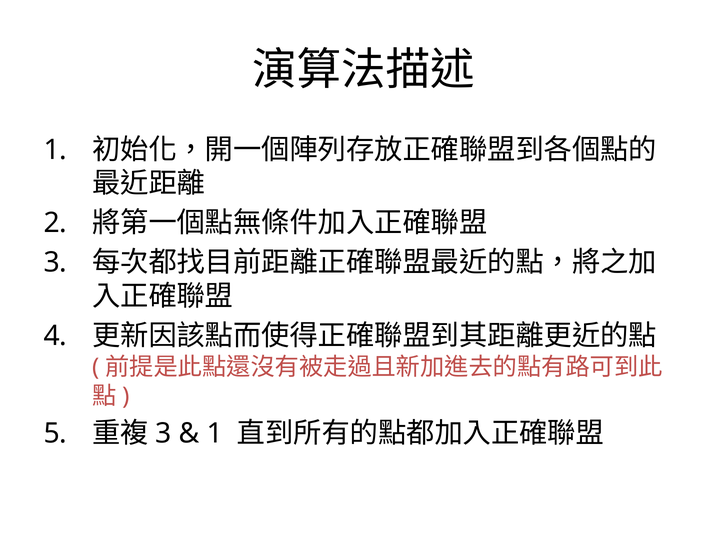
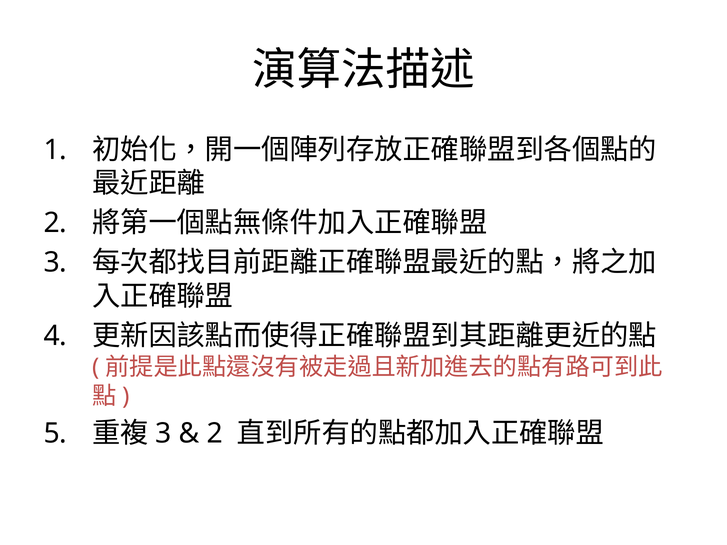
1: 1 -> 2 (215, 434)
